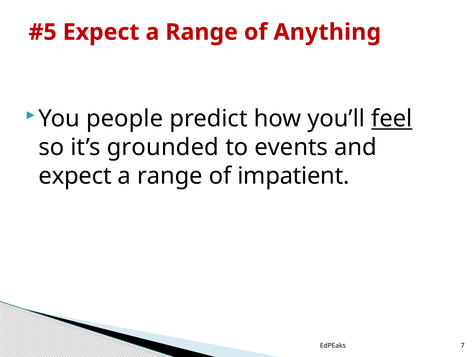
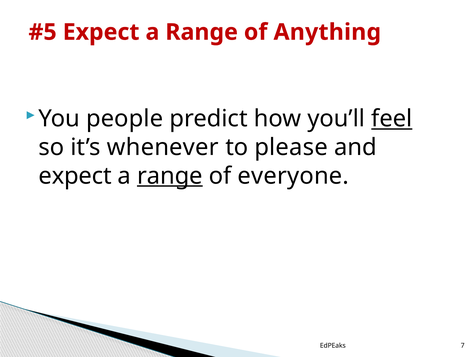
grounded: grounded -> whenever (163, 147)
events: events -> please (291, 147)
range underline: none -> present (170, 176)
impatient: impatient -> everyone (293, 176)
